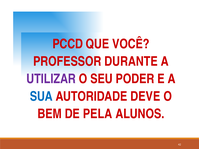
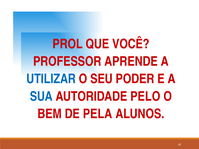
PCCD: PCCD -> PROL (68, 44)
DURANTE: DURANTE -> APRENDE (131, 62)
UTILIZAR colour: purple -> blue (51, 79)
DEVE: DEVE -> PELO (145, 97)
